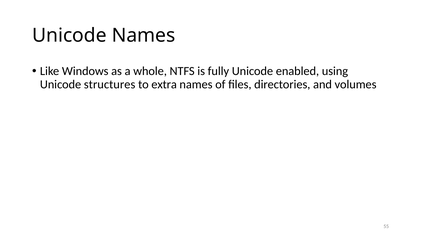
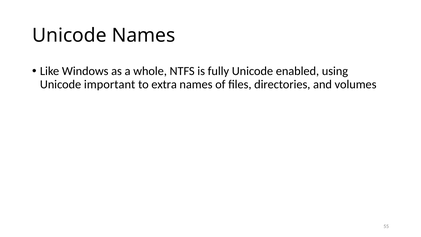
structures: structures -> important (110, 84)
